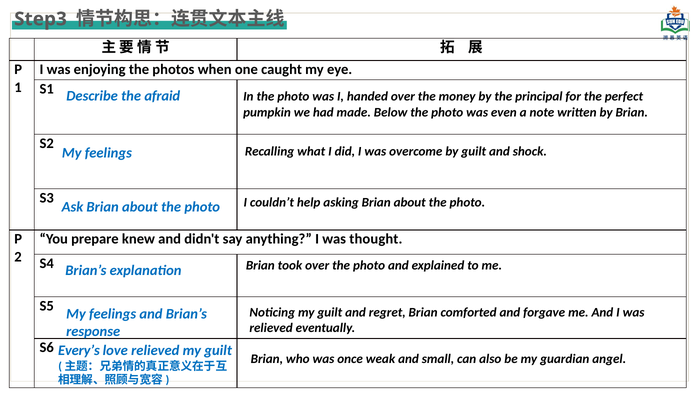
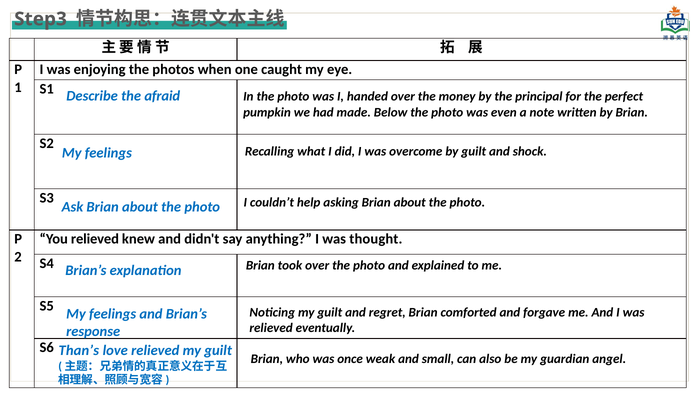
You prepare: prepare -> relieved (95, 239)
Every’s: Every’s -> Than’s (79, 351)
